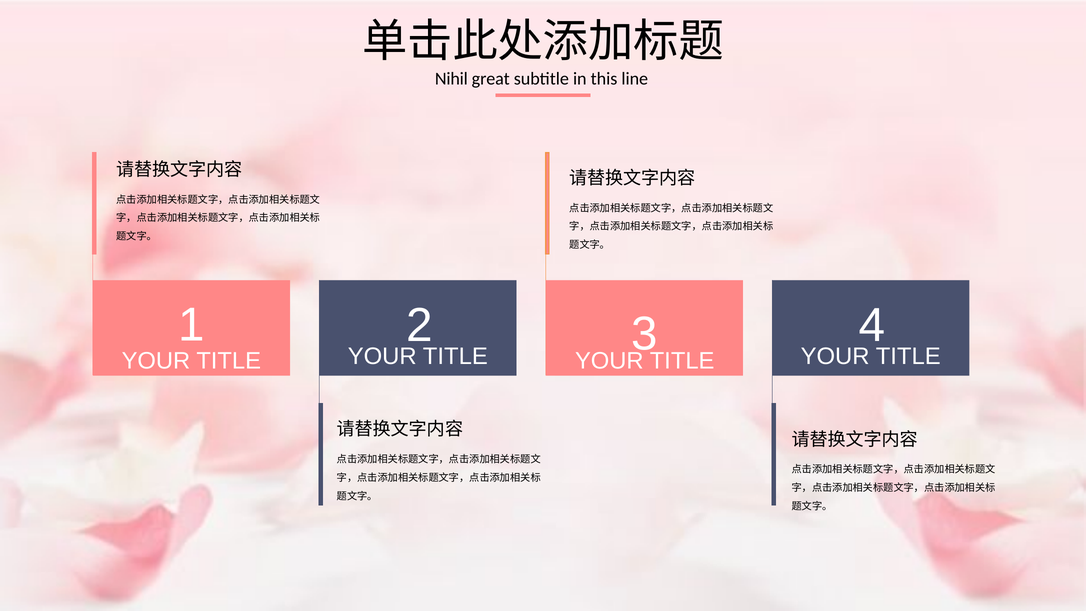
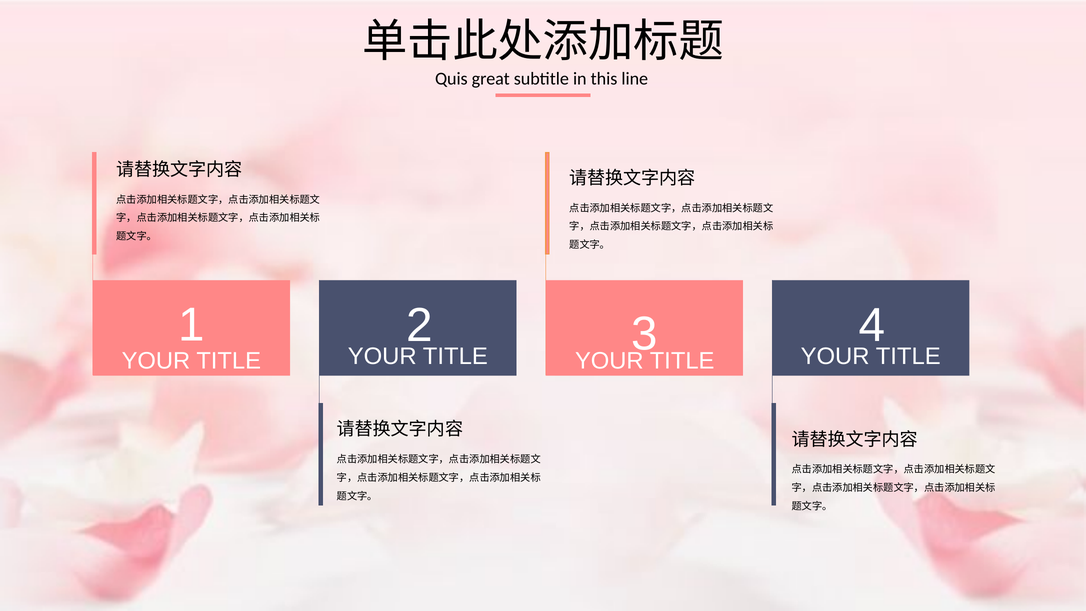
Nihil: Nihil -> Quis (451, 79)
